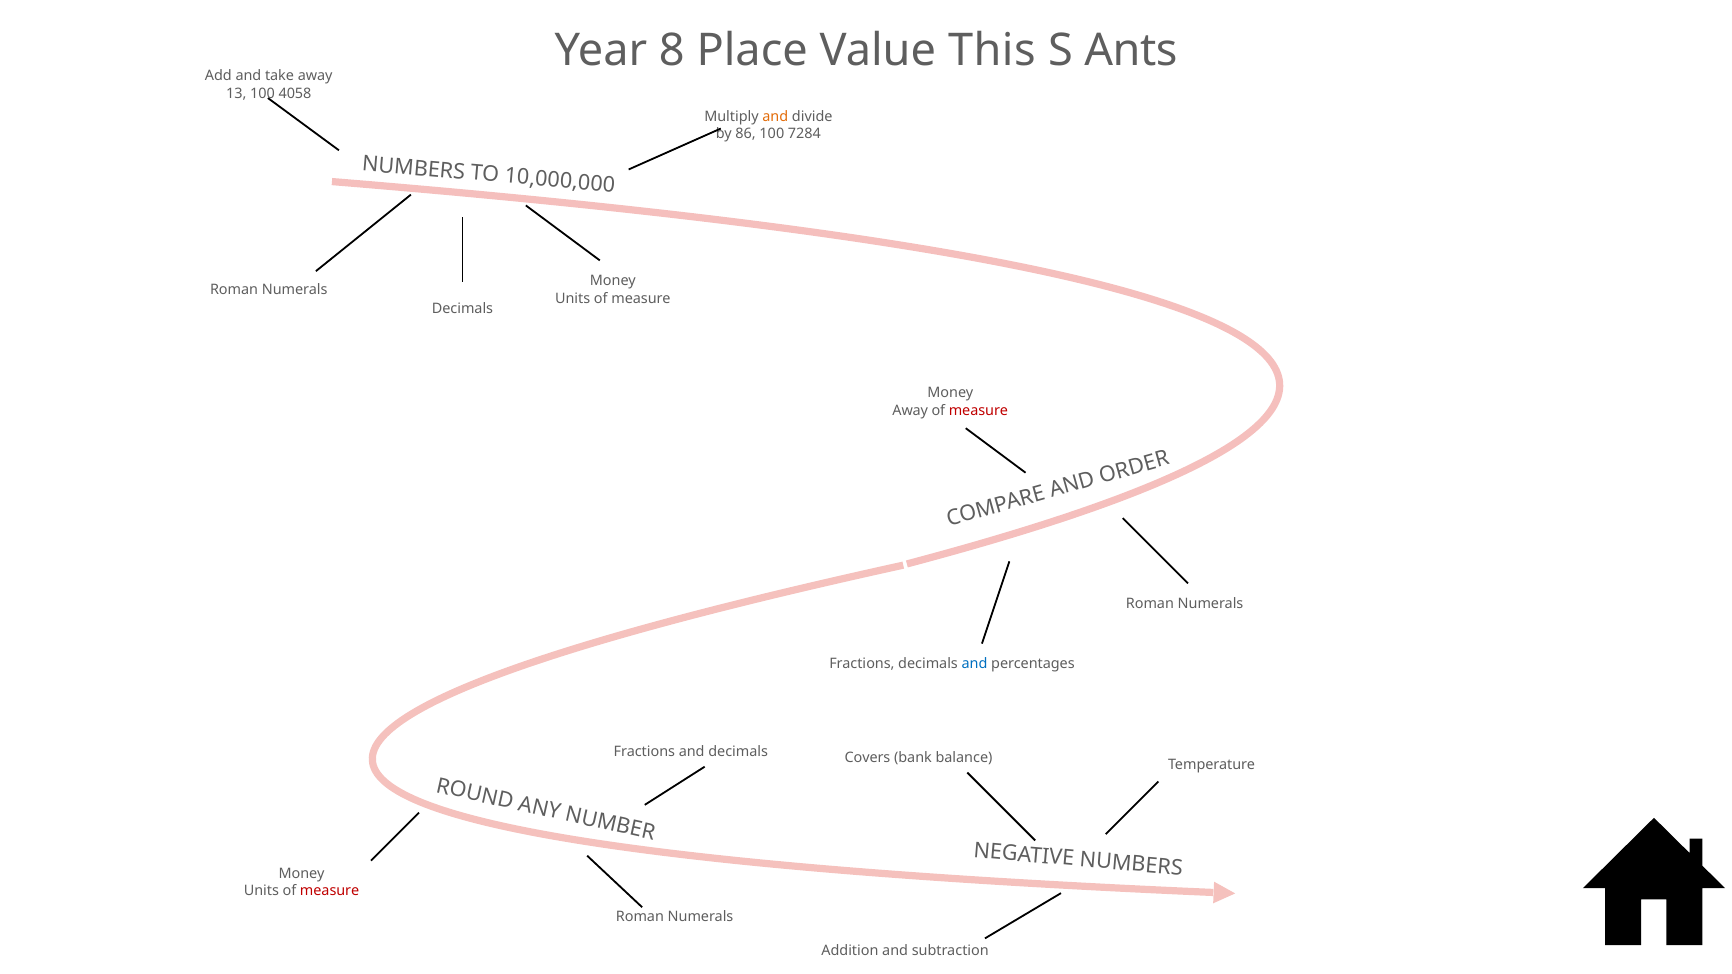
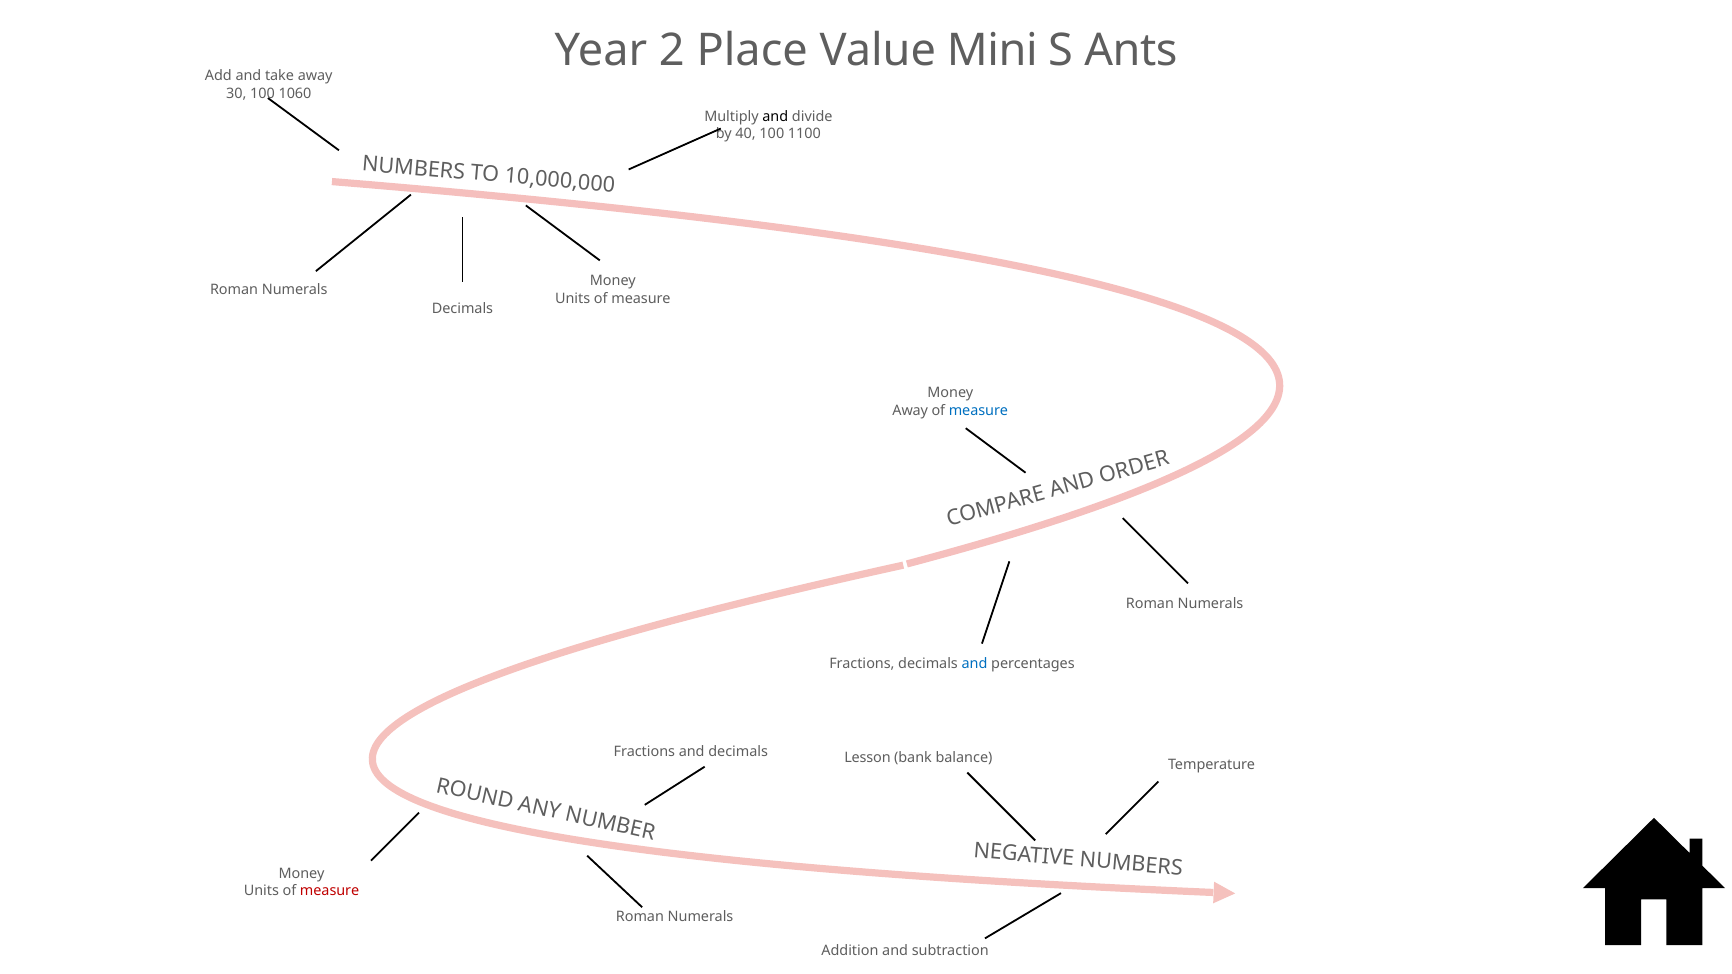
8: 8 -> 2 (672, 50)
This: This -> Mini (992, 50)
13: 13 -> 30 (236, 93)
4058: 4058 -> 1060 (295, 93)
and colour: orange -> black (775, 117)
86: 86 -> 40 (746, 134)
7284: 7284 -> 1100 (804, 134)
measure colour: red -> blue (978, 411)
Covers: Covers -> Lesson (868, 758)
